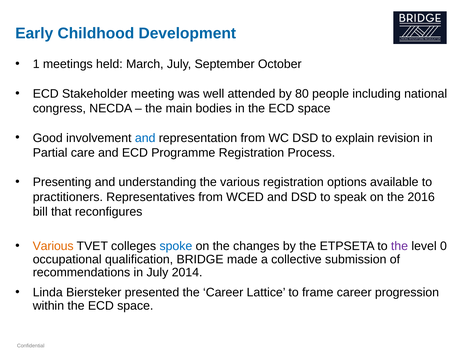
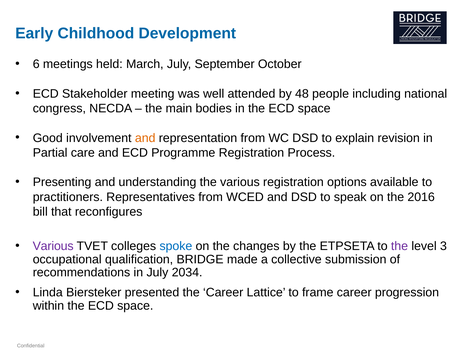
1: 1 -> 6 (36, 64)
80: 80 -> 48 (302, 94)
and colour: blue -> orange (145, 138)
Various colour: orange -> purple (53, 246)
0: 0 -> 3 (443, 246)
2014: 2014 -> 2034 (187, 272)
